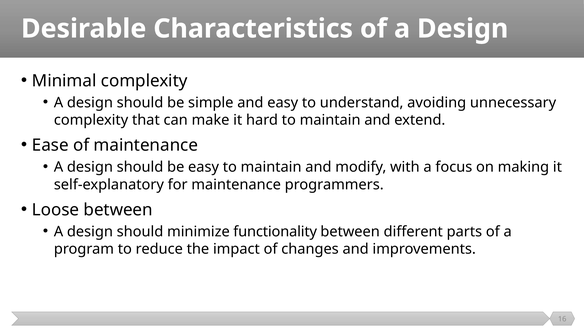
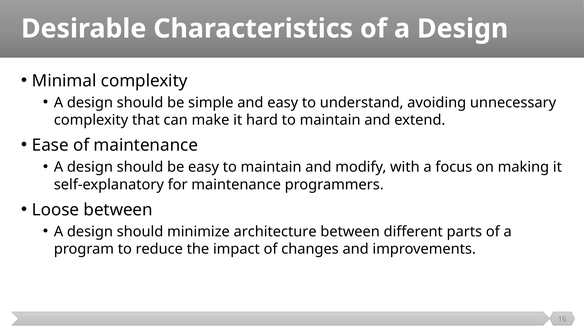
functionality: functionality -> architecture (275, 232)
